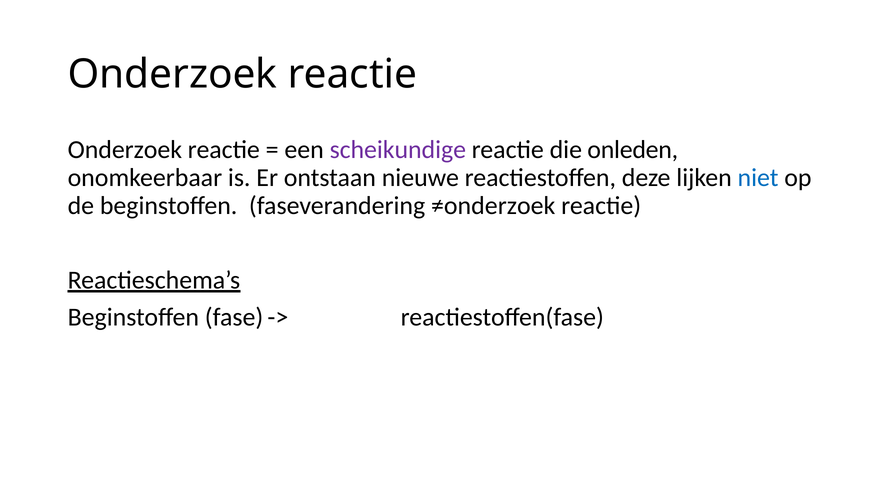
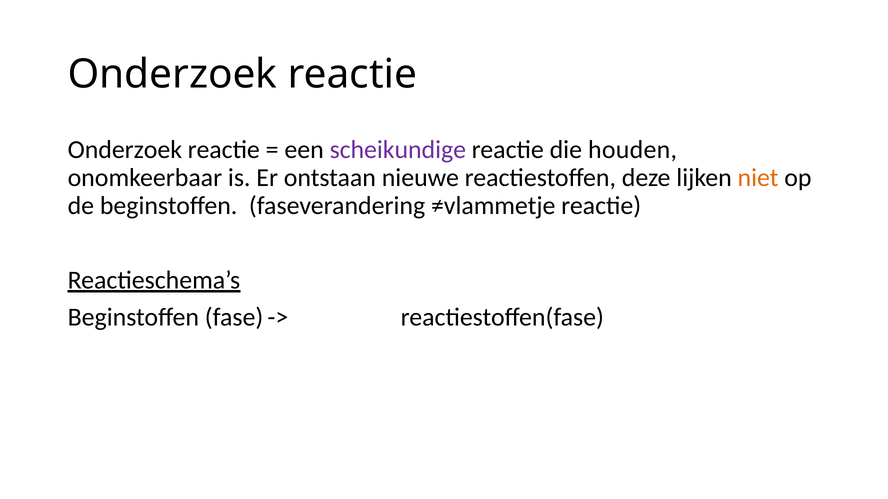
onleden: onleden -> houden (633, 150)
niet colour: blue -> orange (758, 178)
≠onderzoek: ≠onderzoek -> ≠vlammetje (493, 206)
